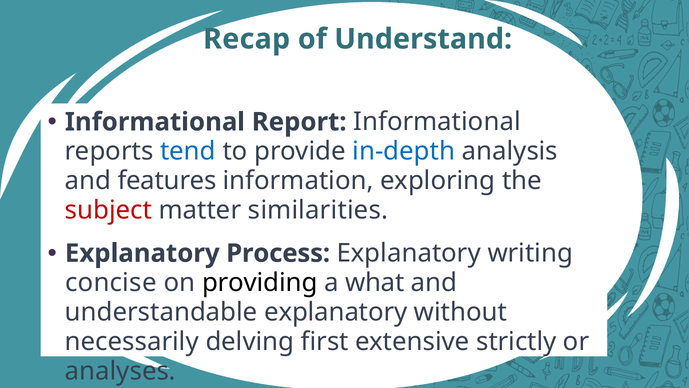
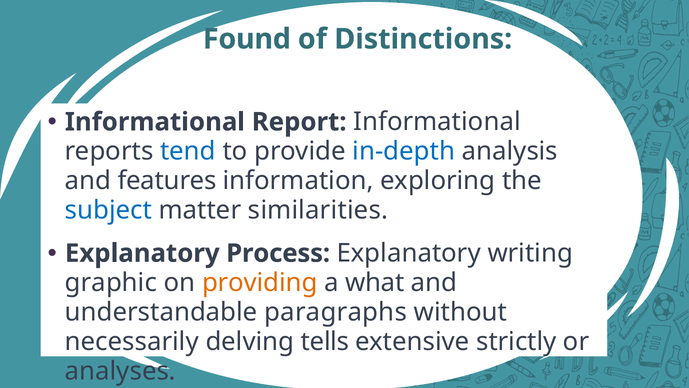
Recap: Recap -> Found (247, 39)
Understand: Understand -> Distinctions (423, 39)
subject colour: red -> blue (108, 210)
concise: concise -> graphic (111, 283)
providing colour: black -> orange (260, 283)
understandable explanatory: explanatory -> paragraphs (336, 312)
first: first -> tells (325, 342)
